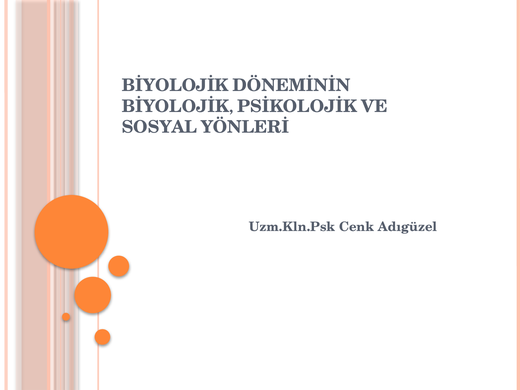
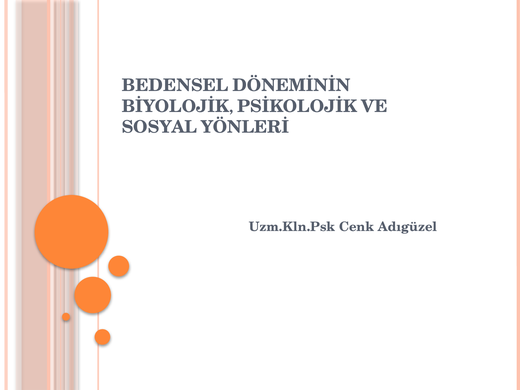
BİYOLOJİK: BİYOLOJİK -> BEDENSEL (175, 86)
